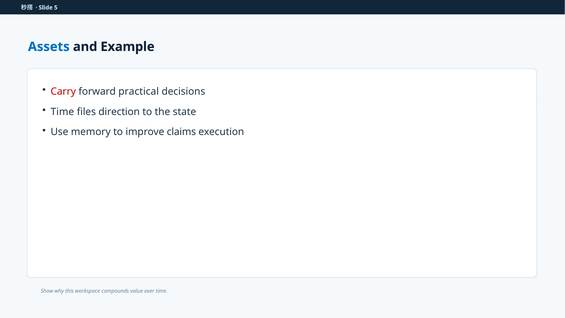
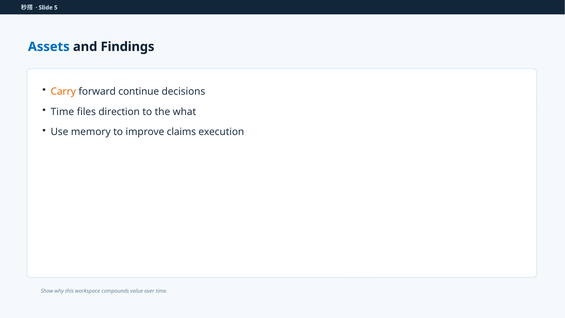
Example: Example -> Findings (128, 47)
Carry colour: red -> orange (63, 91)
practical: practical -> continue (139, 91)
state: state -> what (184, 112)
